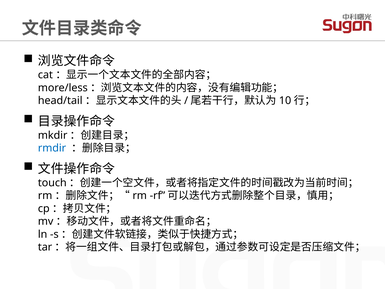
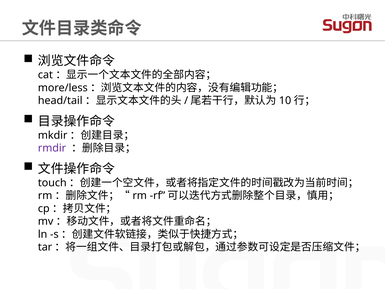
rmdir colour: blue -> purple (52, 148)
